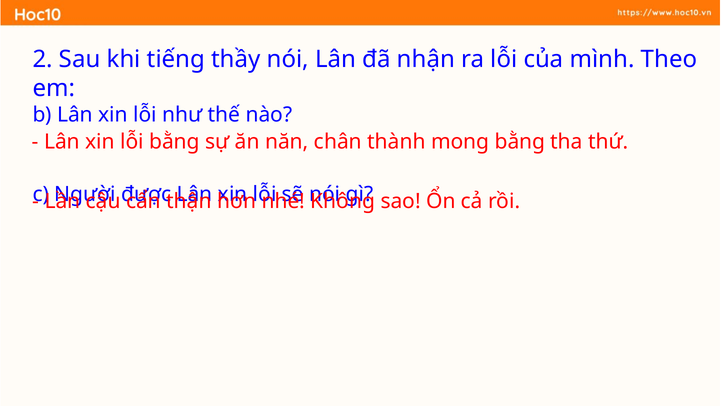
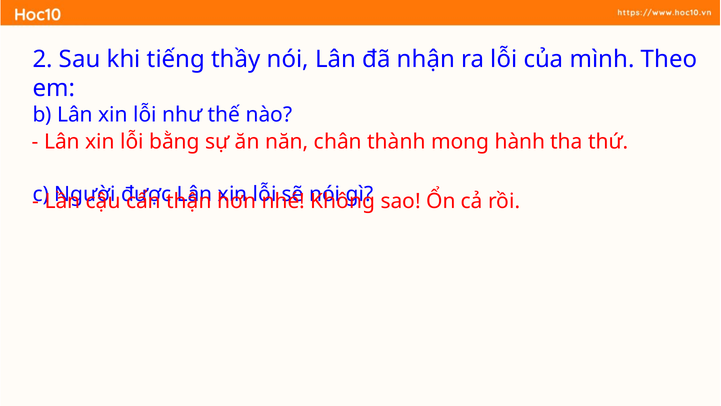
mong bằng: bằng -> hành (520, 142)
